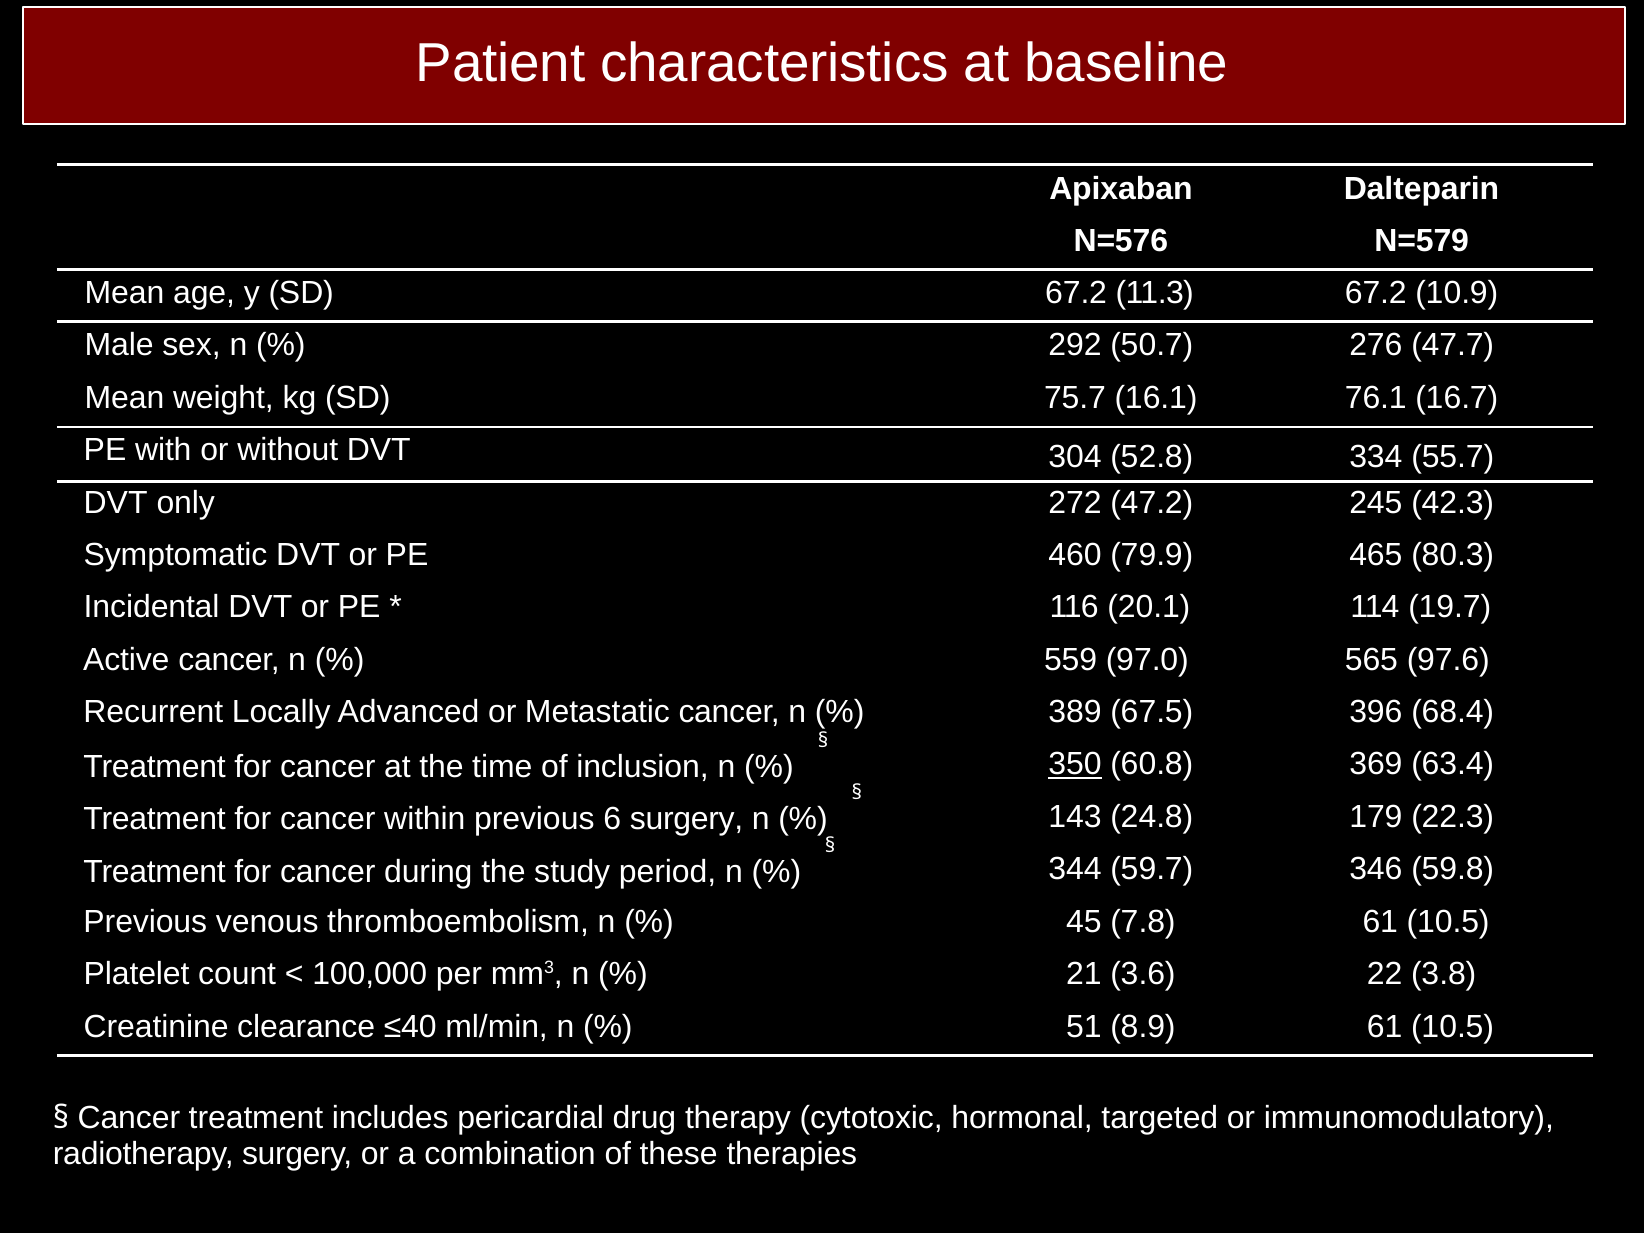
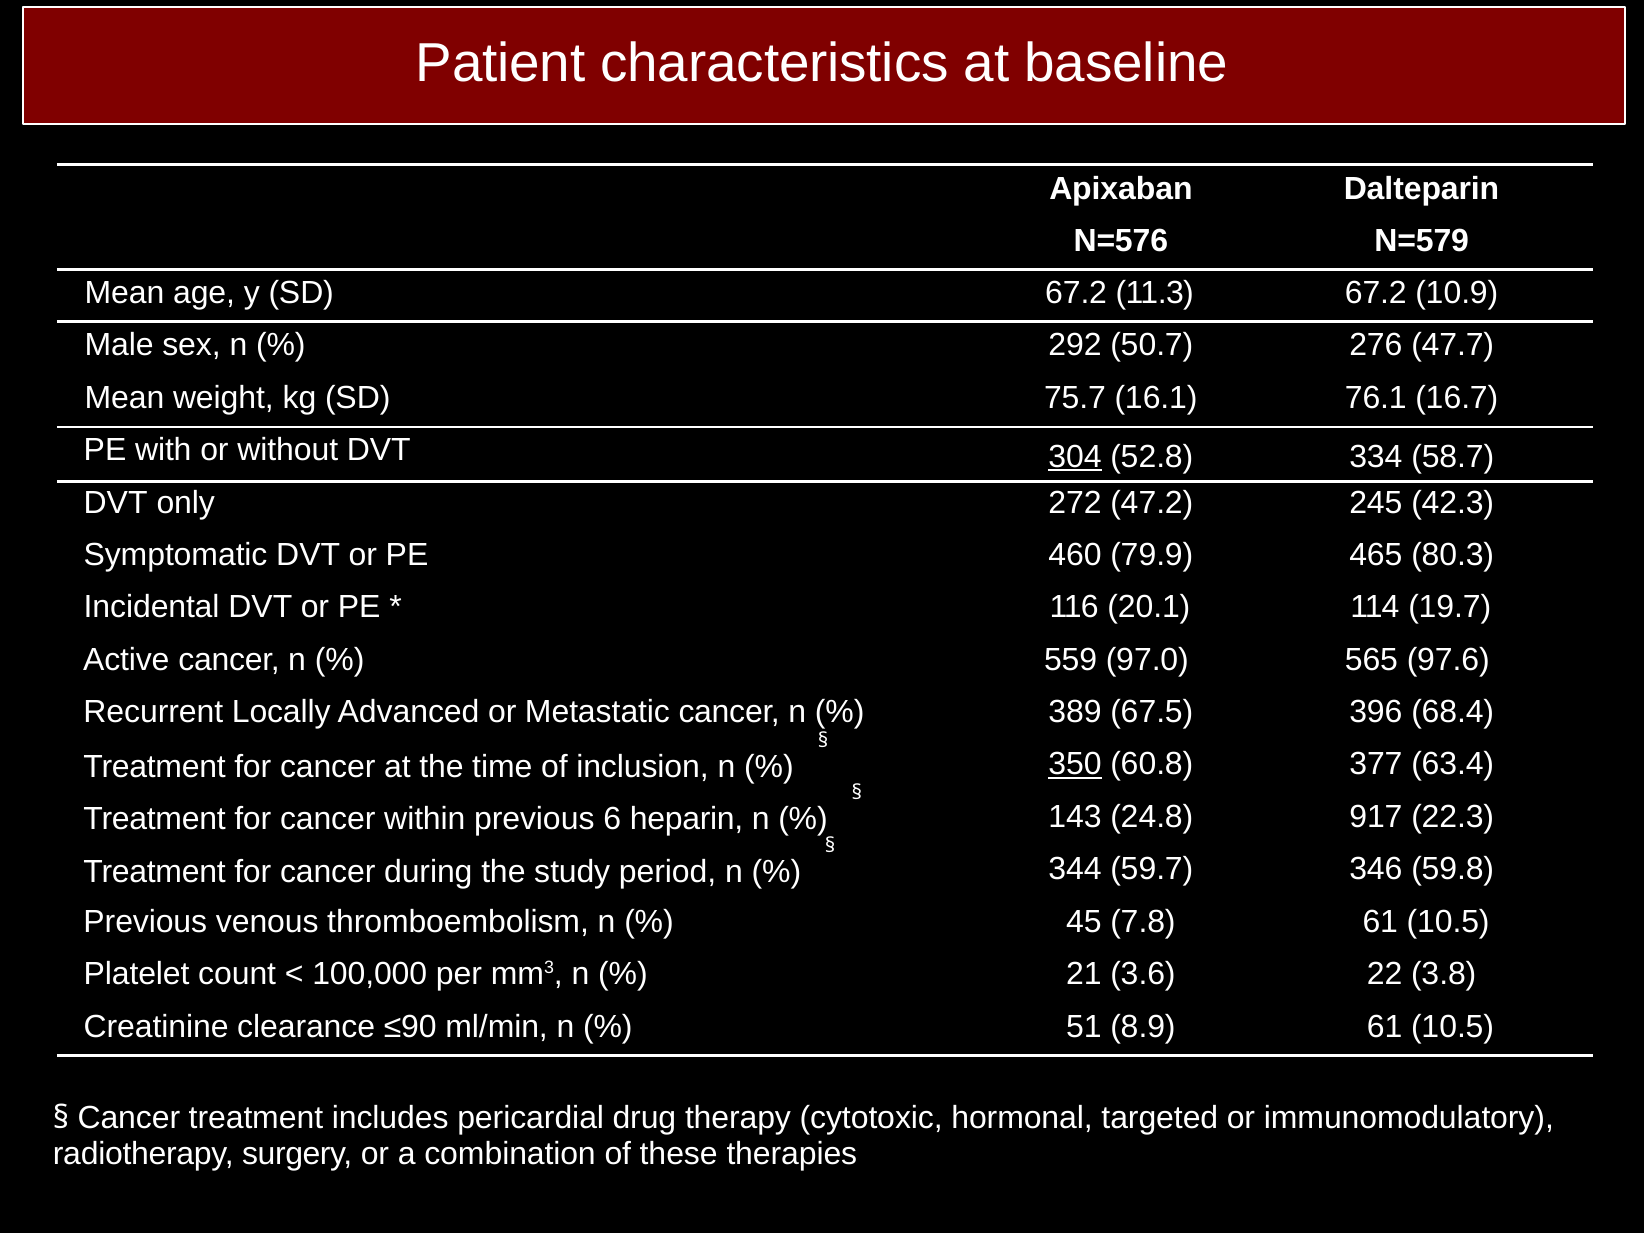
304 underline: none -> present (1075, 457)
55.7: 55.7 -> 58.7 (1453, 457)
369: 369 -> 377 (1376, 764)
6 surgery: surgery -> heparin (687, 819)
179: 179 -> 917 (1376, 817)
≤40: ≤40 -> ≤90 (410, 1027)
